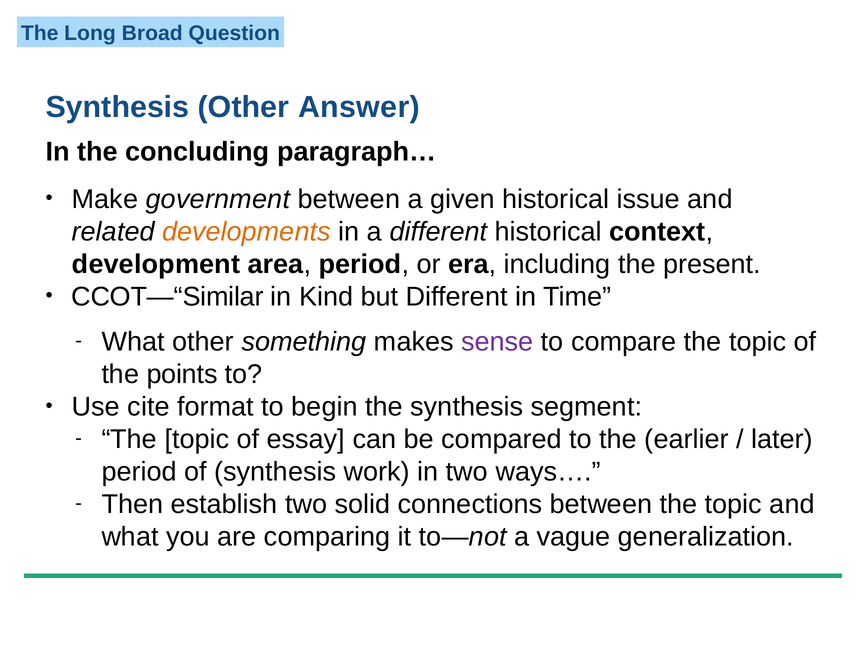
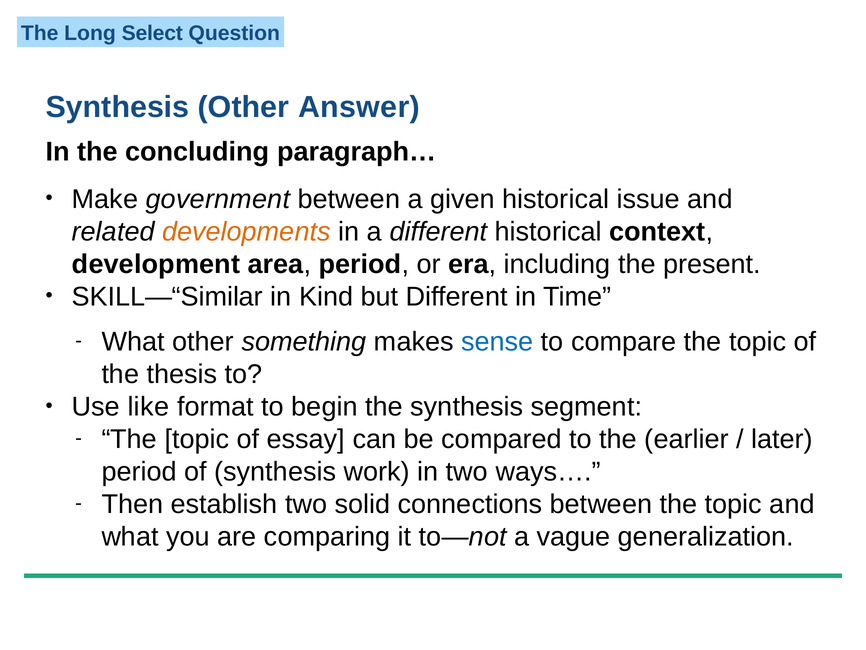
Broad: Broad -> Select (152, 33)
CCOT—“Similar: CCOT—“Similar -> SKILL—“Similar (167, 297)
sense colour: purple -> blue (497, 342)
points: points -> thesis (182, 374)
cite: cite -> like (148, 407)
